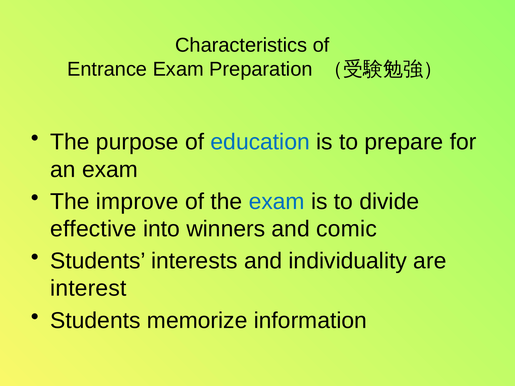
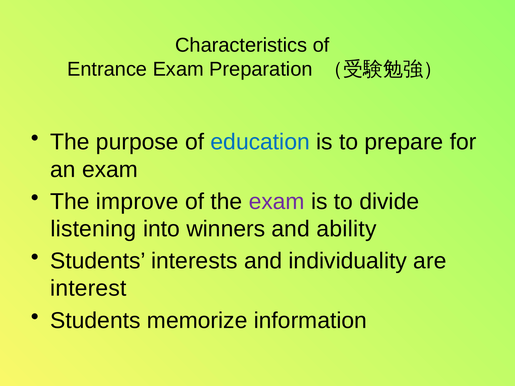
exam colour: blue -> purple (277, 202)
effective: effective -> listening (93, 229)
comic: comic -> ability (347, 229)
